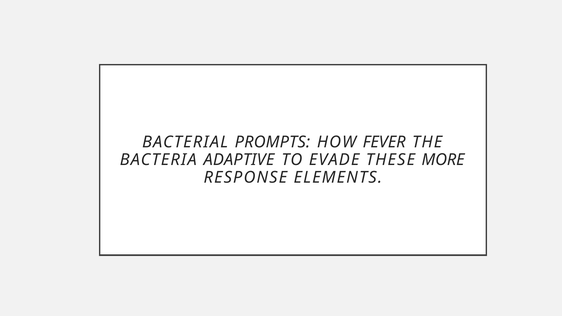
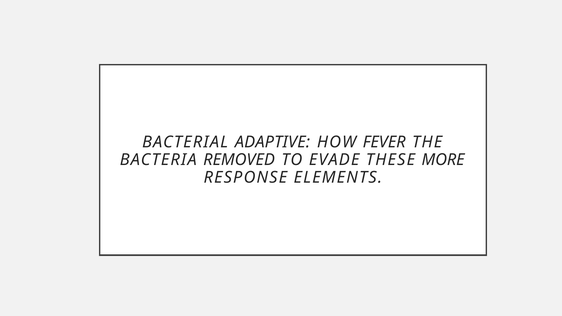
PROMPTS: PROMPTS -> ADAPTIVE (272, 142)
ADAPTIVE: ADAPTIVE -> REMOVED (239, 160)
